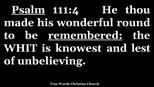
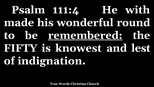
Psalm underline: present -> none (28, 10)
thou: thou -> with (138, 10)
WHIT: WHIT -> FIFTY (20, 48)
unbelieving: unbelieving -> indignation (52, 61)
